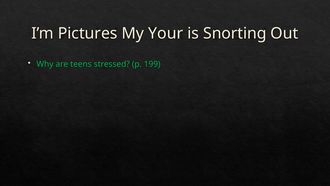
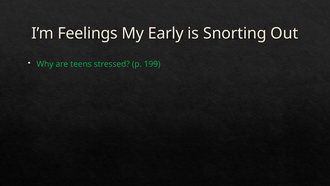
Pictures: Pictures -> Feelings (88, 33)
Your: Your -> Early (166, 33)
